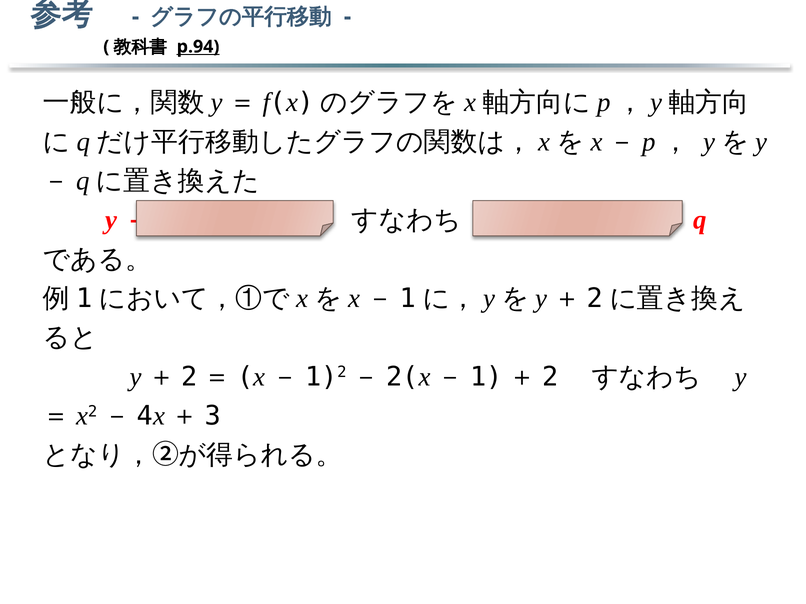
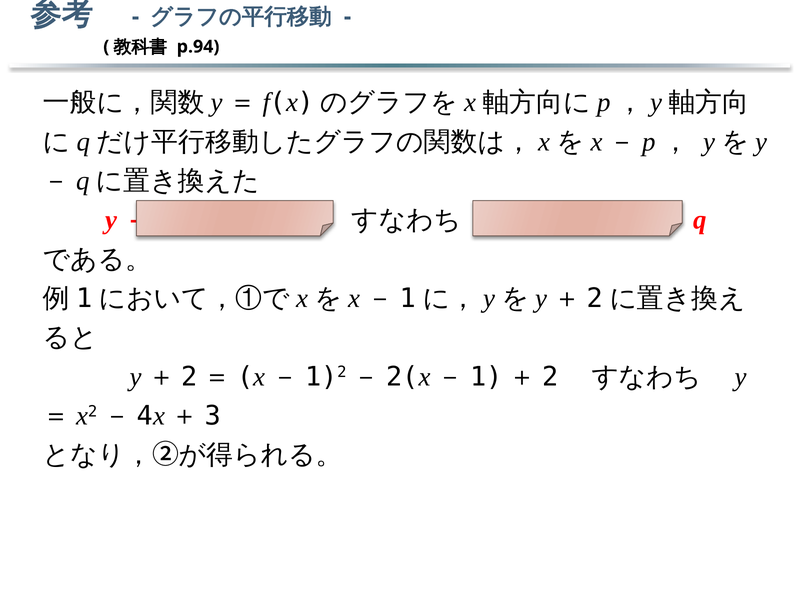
p.94 underline: present -> none (198, 47)
